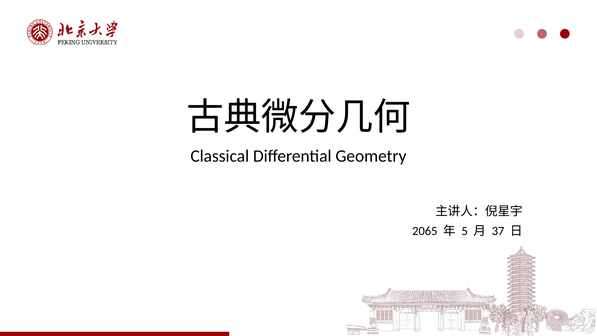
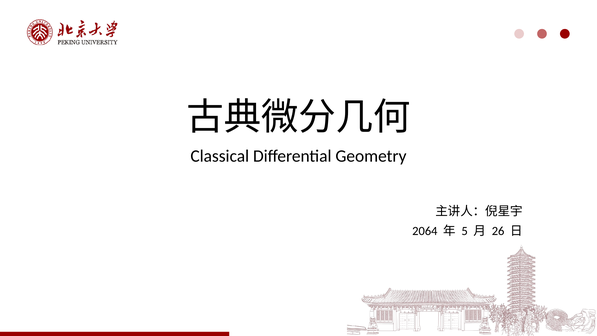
2065: 2065 -> 2064 (425, 231)
37: 37 -> 26 (498, 231)
